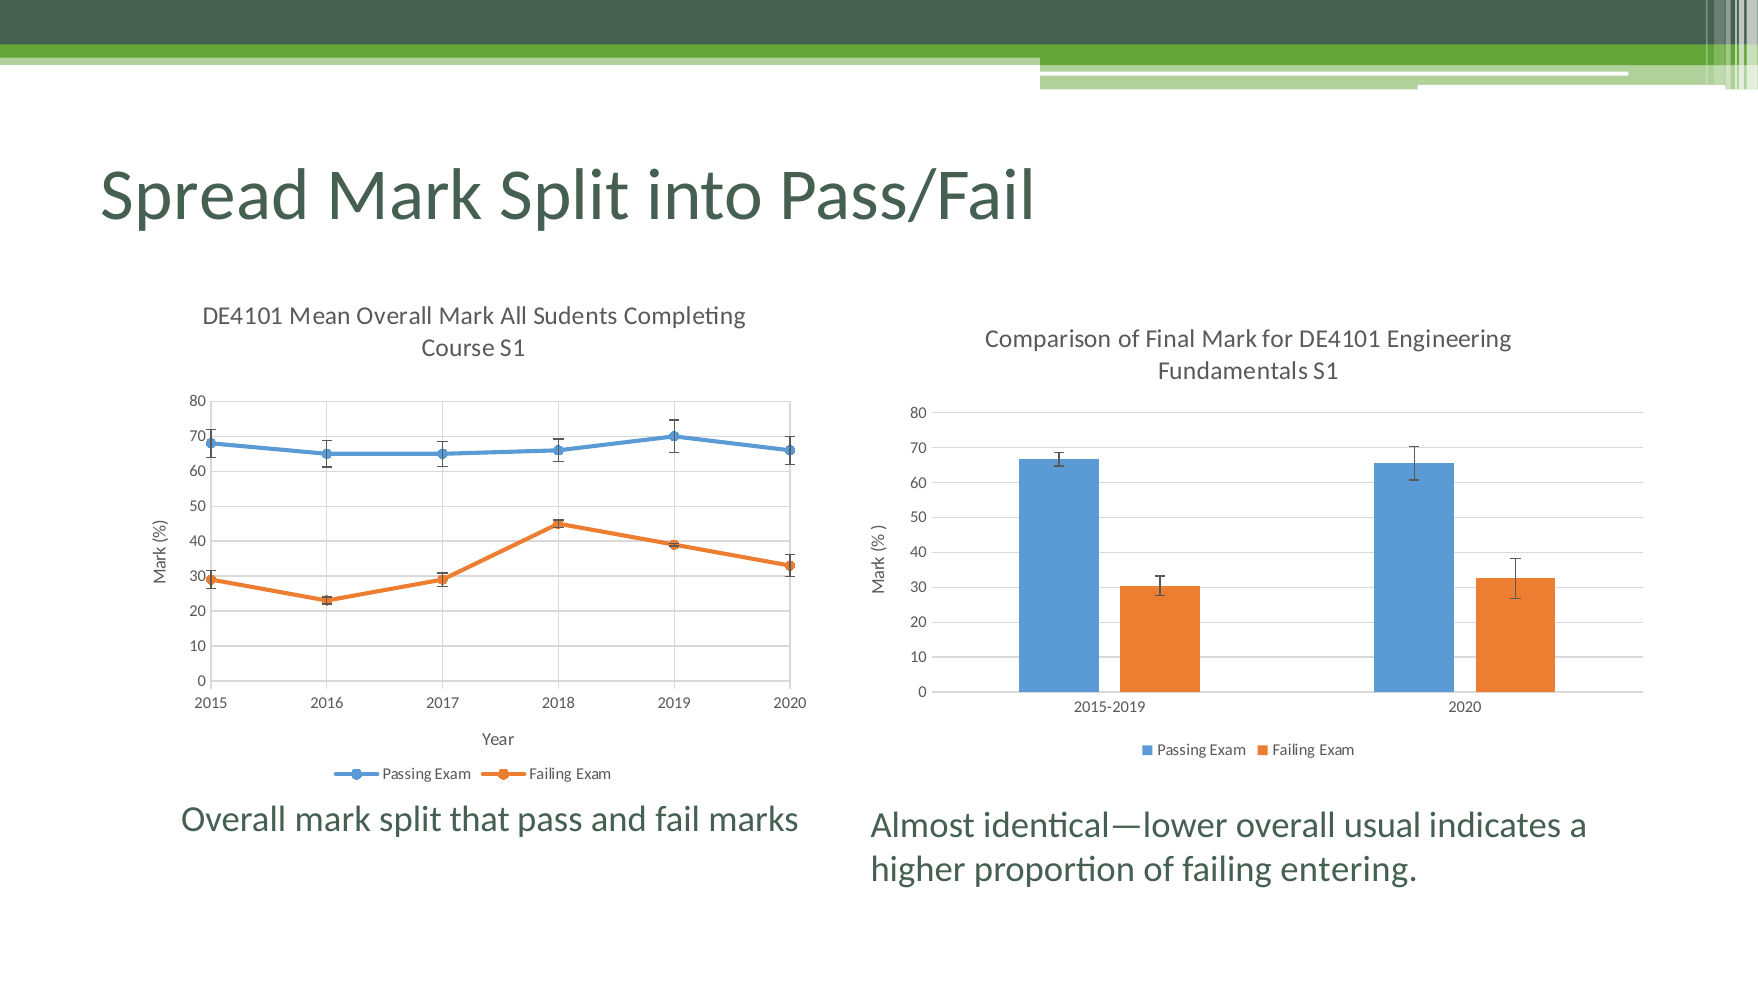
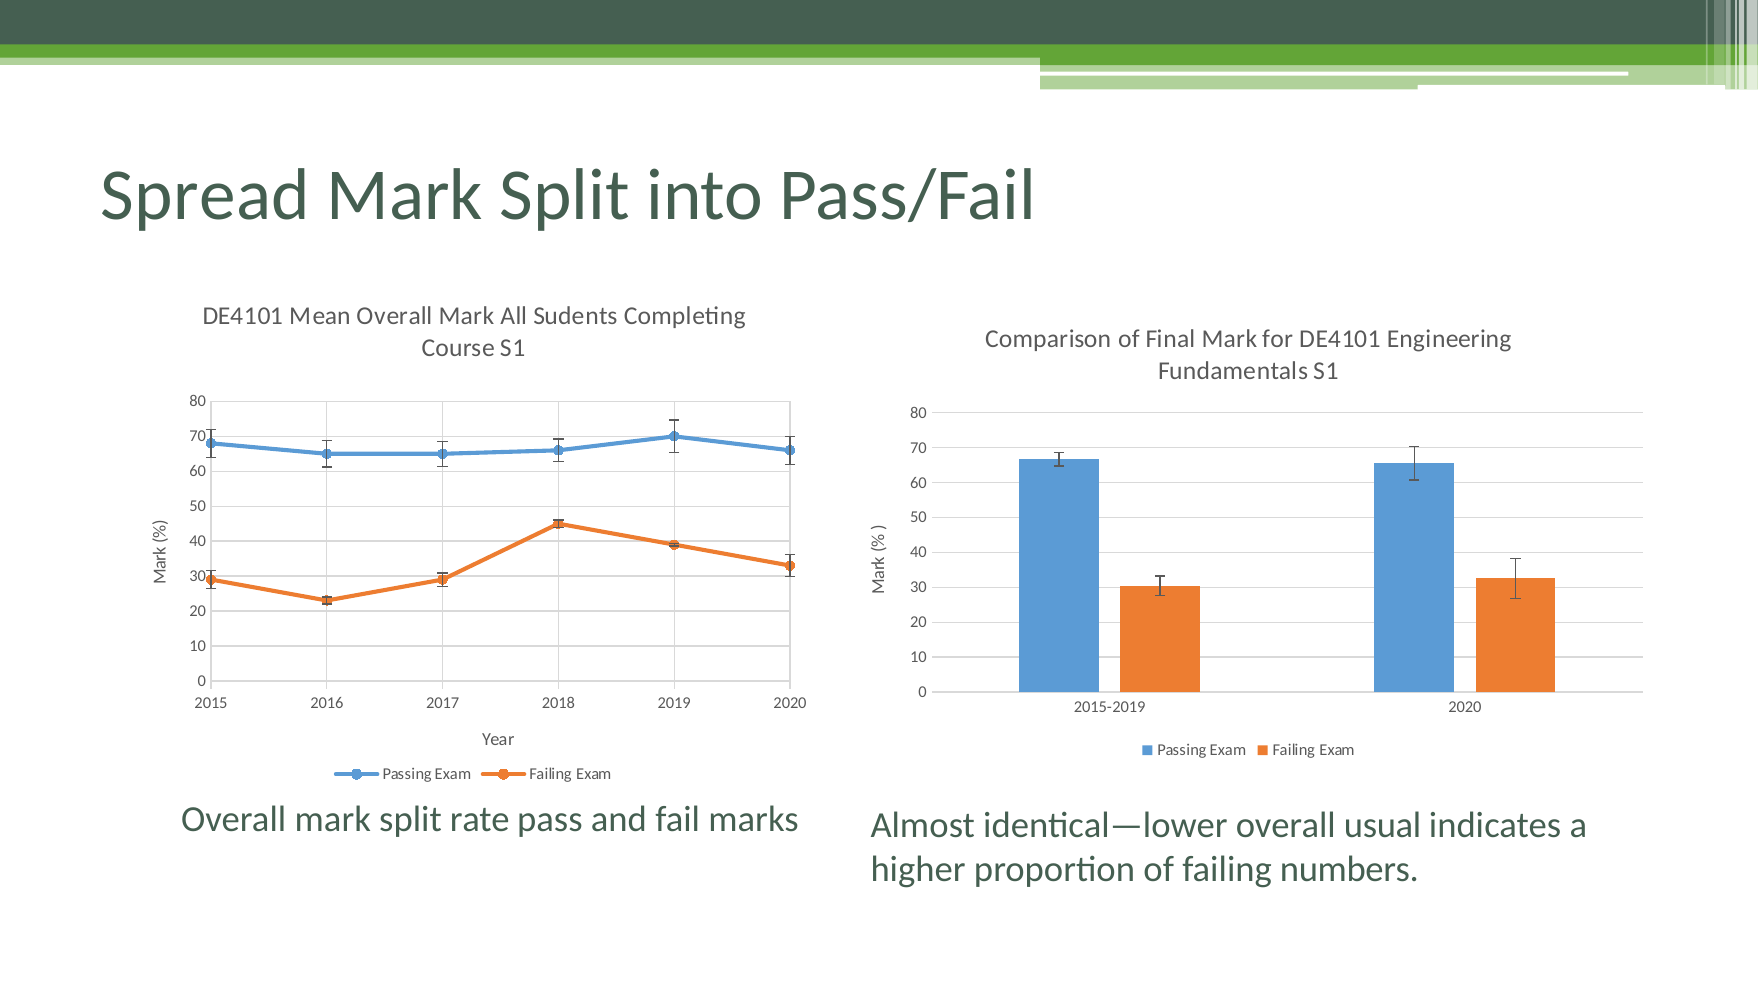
that: that -> rate (480, 820)
entering: entering -> numbers (1349, 870)
